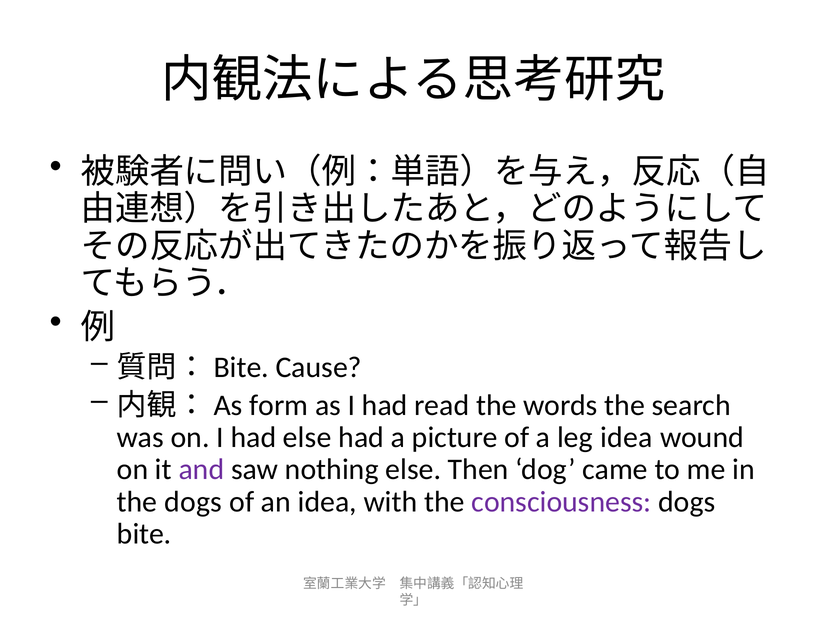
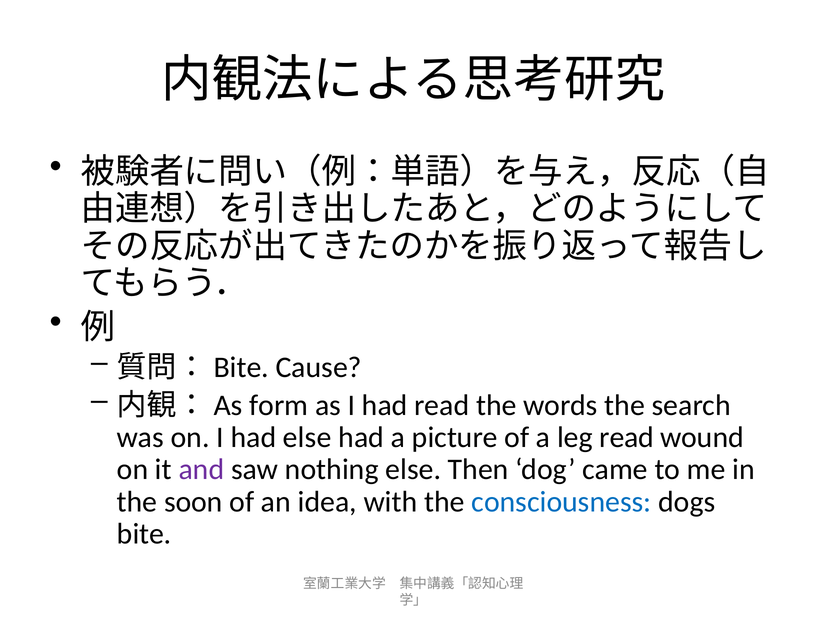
leg idea: idea -> read (627, 438)
the dogs: dogs -> soon (193, 502)
consciousness colour: purple -> blue (561, 502)
